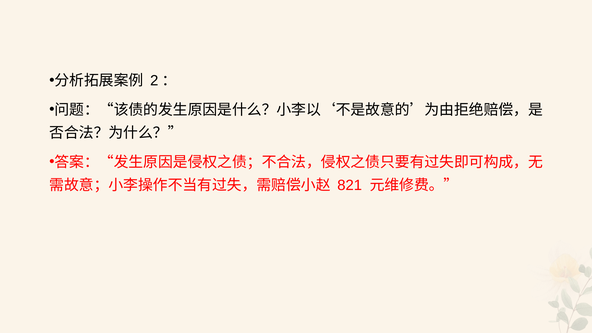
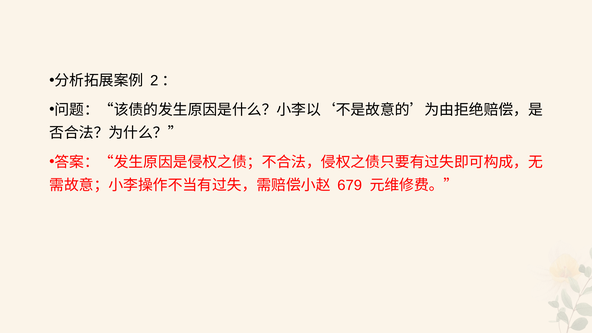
821: 821 -> 679 (350, 185)
